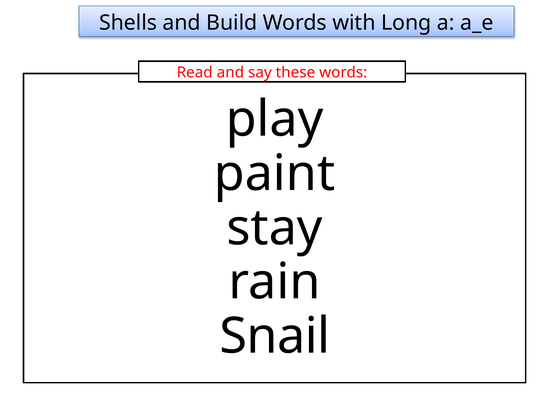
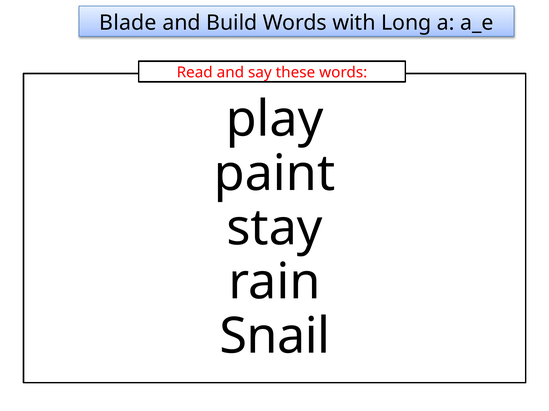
Shells: Shells -> Blade (128, 23)
